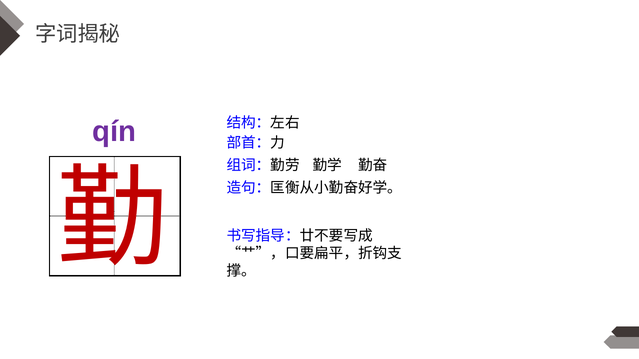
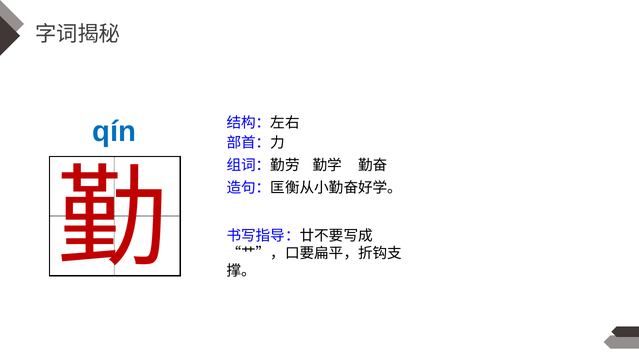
qín colour: purple -> blue (114, 132)
